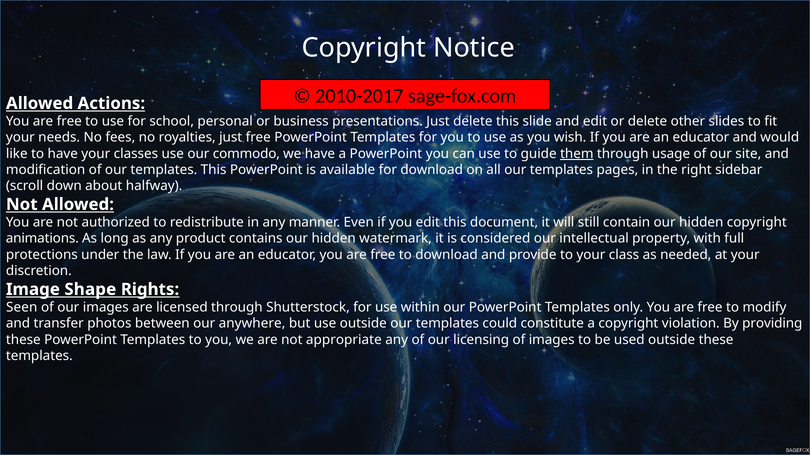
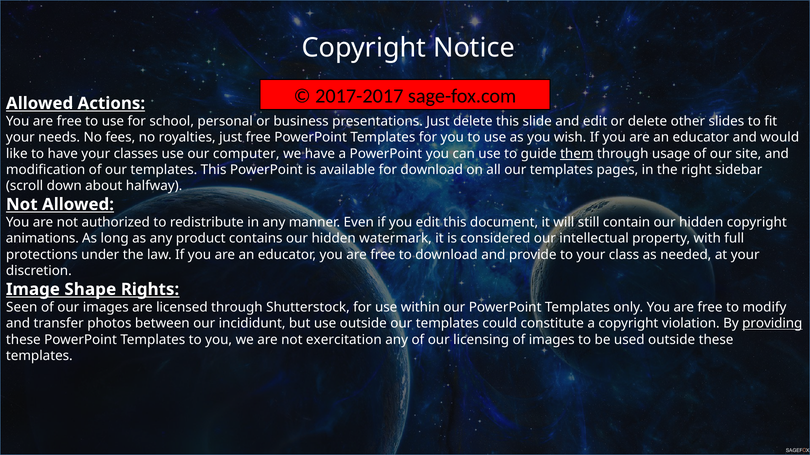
2010-2017: 2010-2017 -> 2017-2017 (359, 96)
commodo: commodo -> computer (246, 154)
anywhere: anywhere -> incididunt (252, 324)
providing underline: none -> present (772, 324)
appropriate: appropriate -> exercitation (344, 340)
